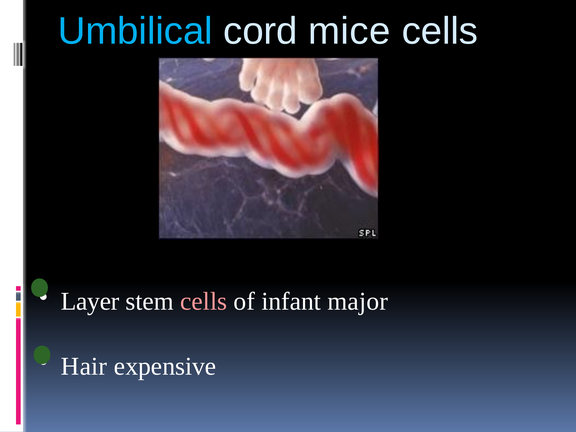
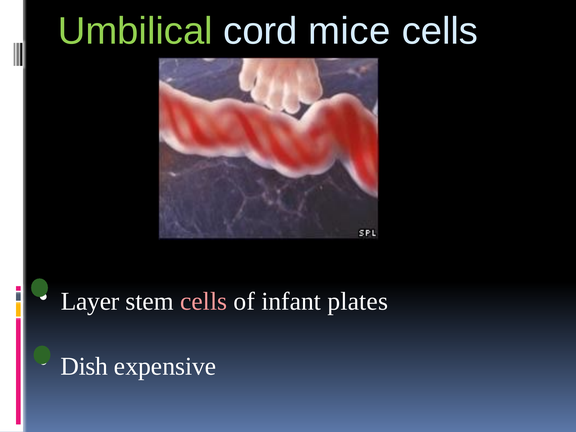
Umbilical colour: light blue -> light green (135, 31)
major: major -> plates (358, 302)
Hair: Hair -> Dish (84, 366)
